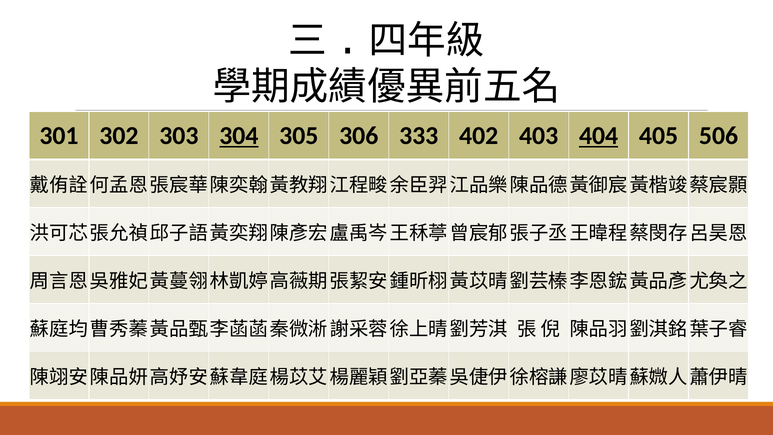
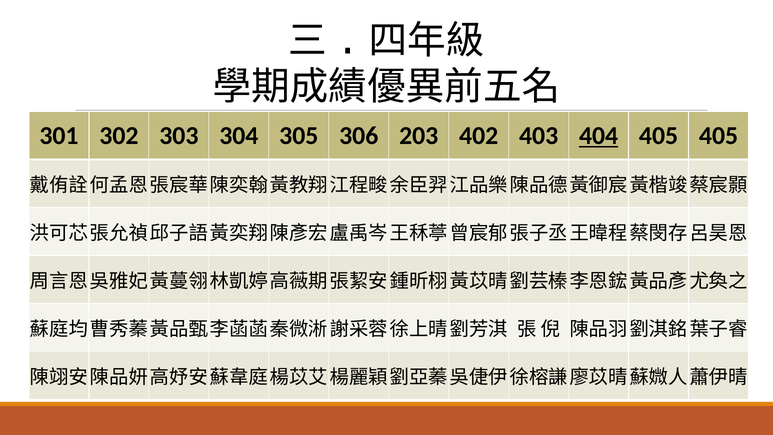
304 underline: present -> none (239, 136)
333: 333 -> 203 (419, 136)
405 506: 506 -> 405 (719, 136)
